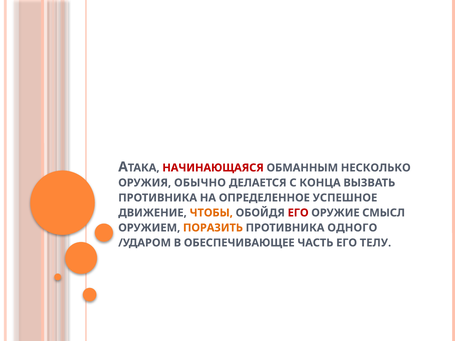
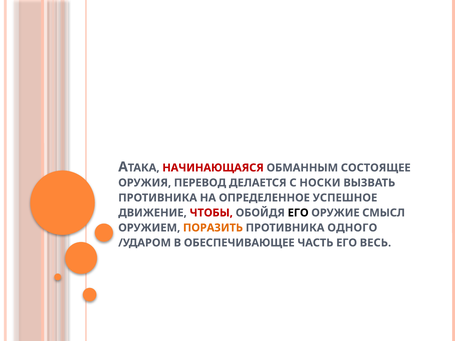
НЕСКОЛЬКО: НЕСКОЛЬКО -> СОСТОЯЩЕЕ (376, 168)
ОБЫЧНО: ОБЫЧНО -> ПЕРЕВОД (200, 183)
КОНЦА: КОНЦА -> НОСКИ (320, 183)
ЧТОБЫ colour: orange -> red (211, 213)
ЕГО colour: red -> black (298, 213)
ТЕЛУ: ТЕЛУ -> ВЕСЬ (375, 243)
